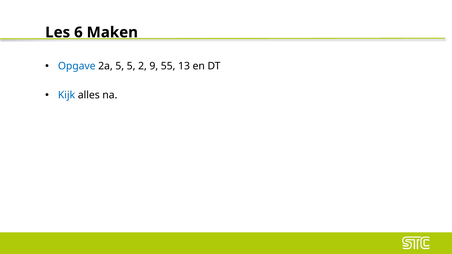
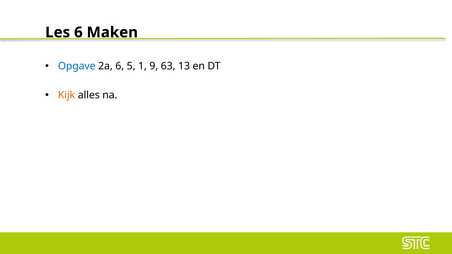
2a 5: 5 -> 6 (120, 66)
2: 2 -> 1 (142, 66)
55: 55 -> 63 (168, 66)
Kijk colour: blue -> orange (67, 95)
